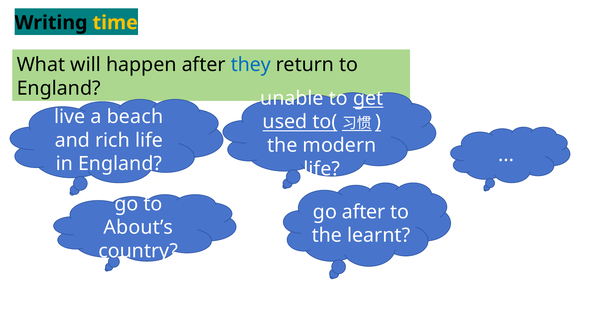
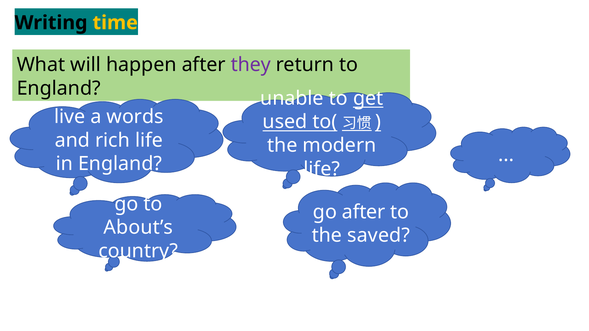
they colour: blue -> purple (251, 65)
beach: beach -> words (135, 117)
learnt: learnt -> saved (379, 236)
